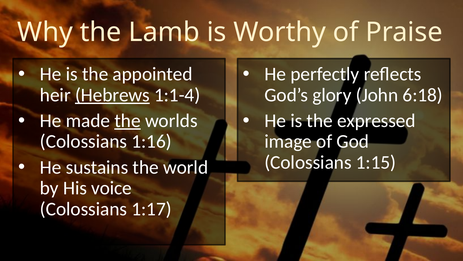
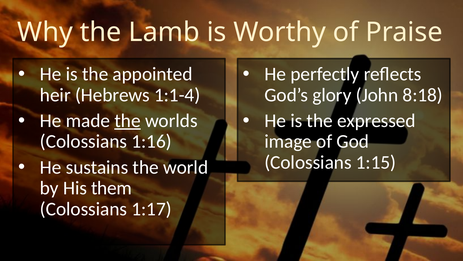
Hebrews underline: present -> none (112, 95)
6:18: 6:18 -> 8:18 (423, 95)
voice: voice -> them (112, 188)
